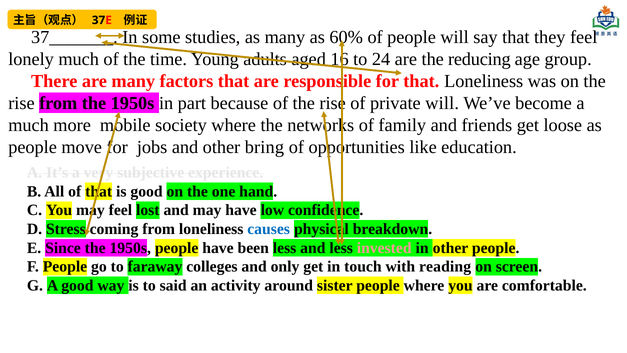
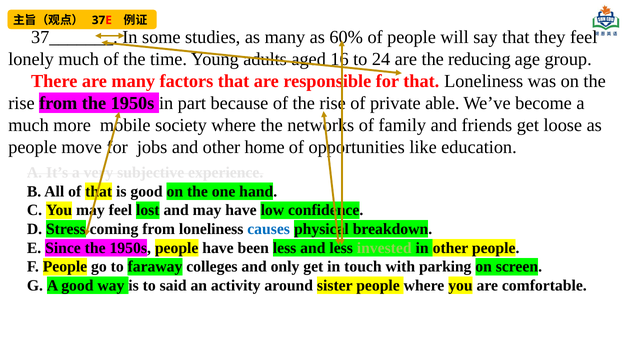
private will: will -> able (442, 103)
bring: bring -> home (265, 147)
invested colour: pink -> light green (384, 248)
reading: reading -> parking (445, 266)
